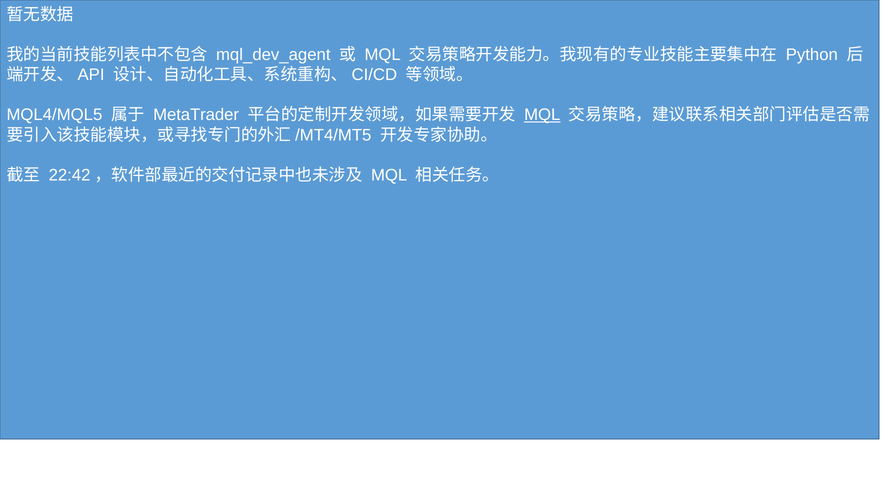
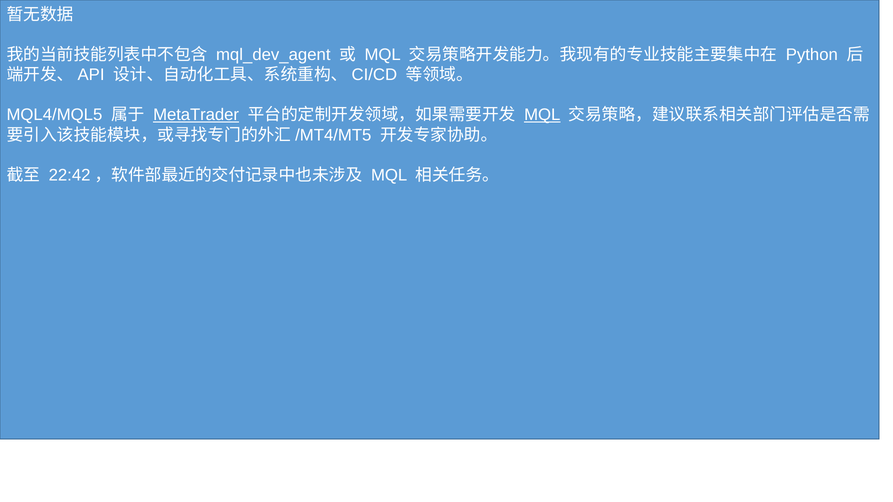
MetaTrader underline: none -> present (196, 115)
